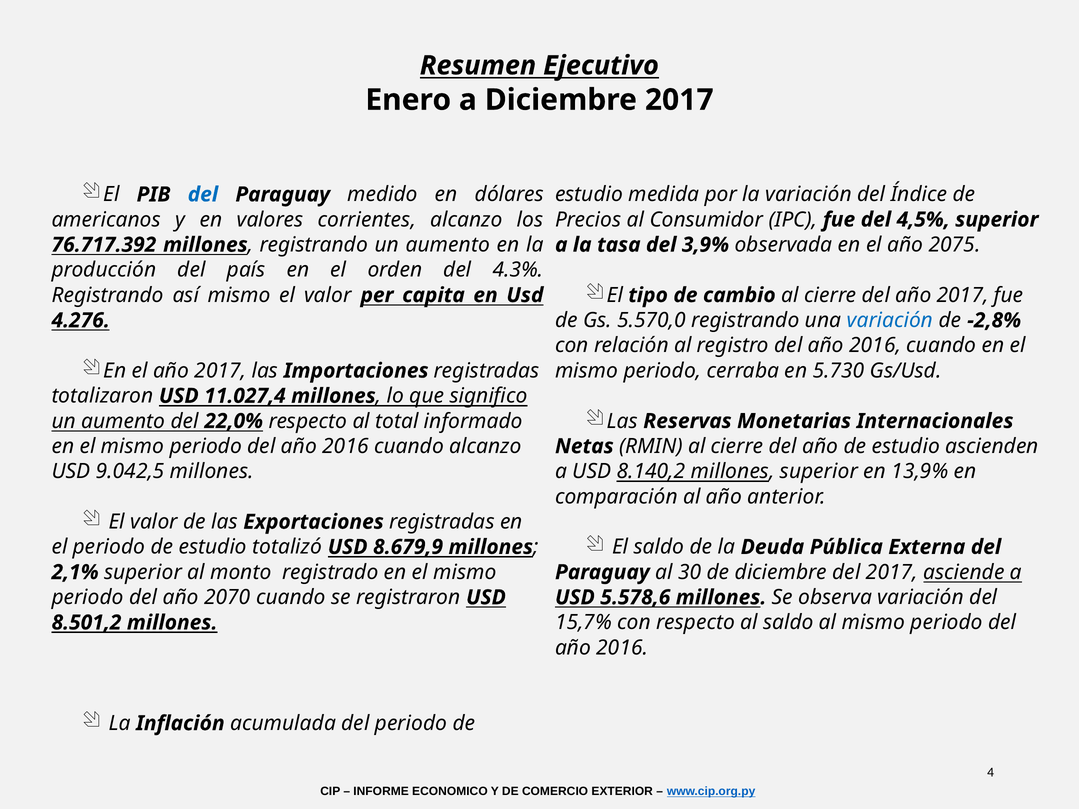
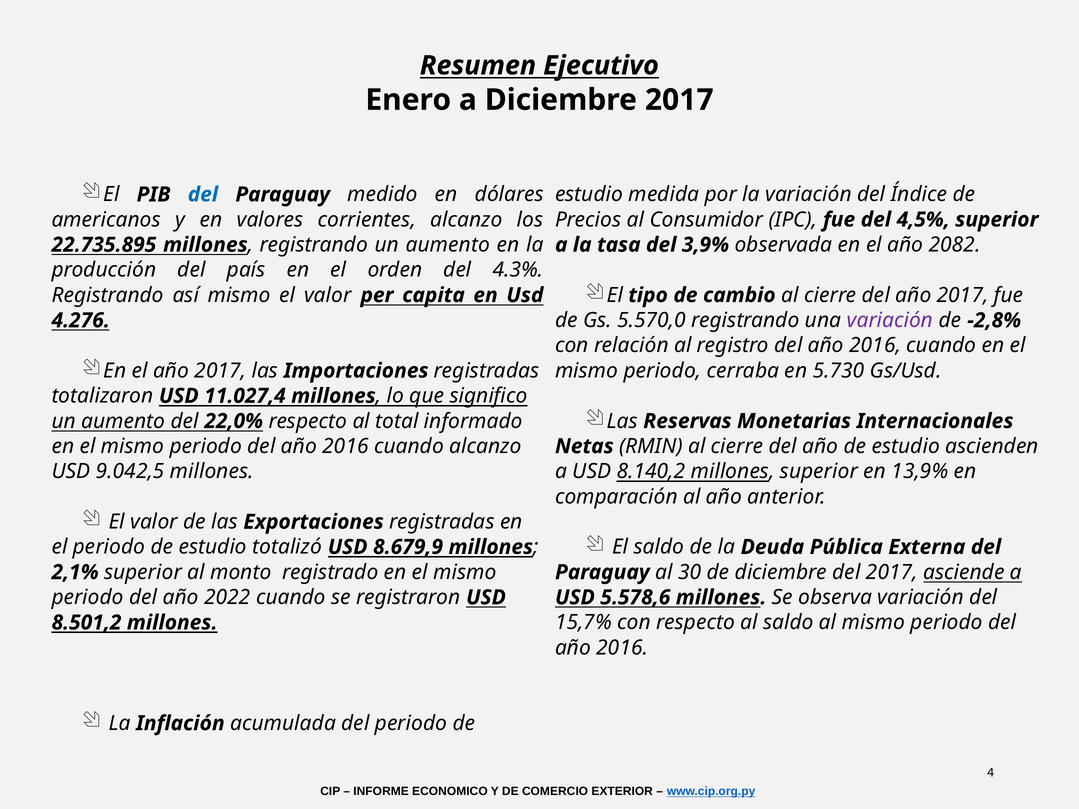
76.717.392: 76.717.392 -> 22.735.895 (104, 245)
2075: 2075 -> 2082 (955, 245)
variación colour: blue -> purple (890, 320)
2070: 2070 -> 2022 (227, 598)
